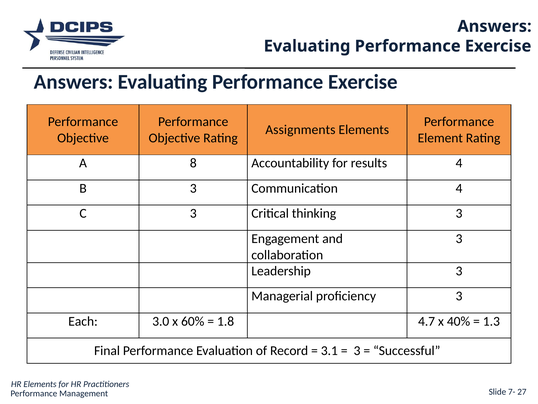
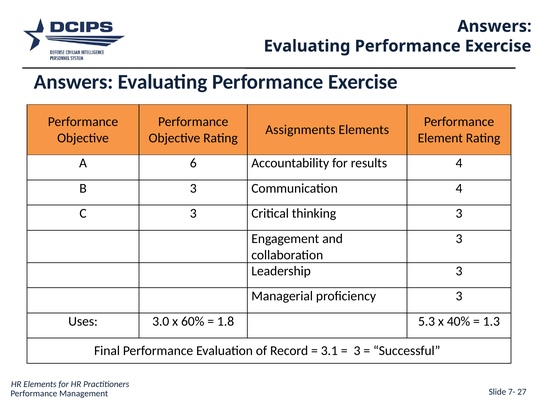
8: 8 -> 6 (193, 163)
Each: Each -> Uses (83, 321)
4.7: 4.7 -> 5.3 (427, 321)
